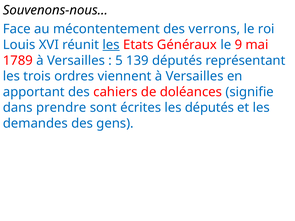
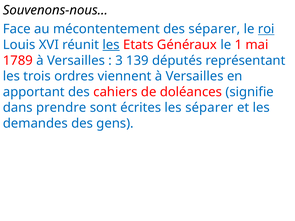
des verrons: verrons -> séparer (214, 29)
roi underline: none -> present (266, 29)
9: 9 -> 1 (238, 45)
5: 5 -> 3 (119, 61)
les députés: députés -> séparer (209, 108)
